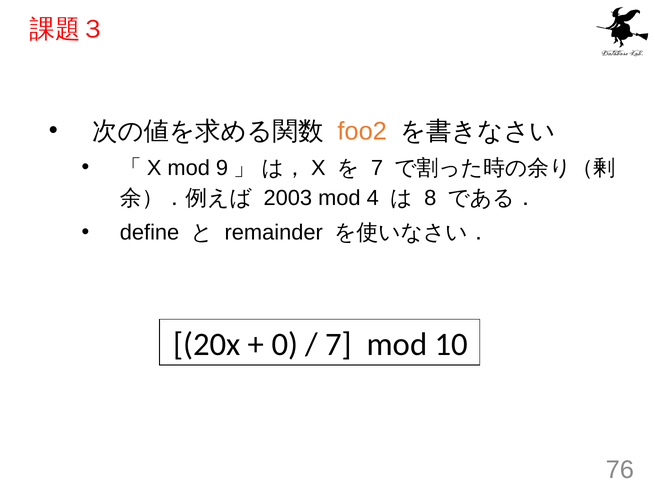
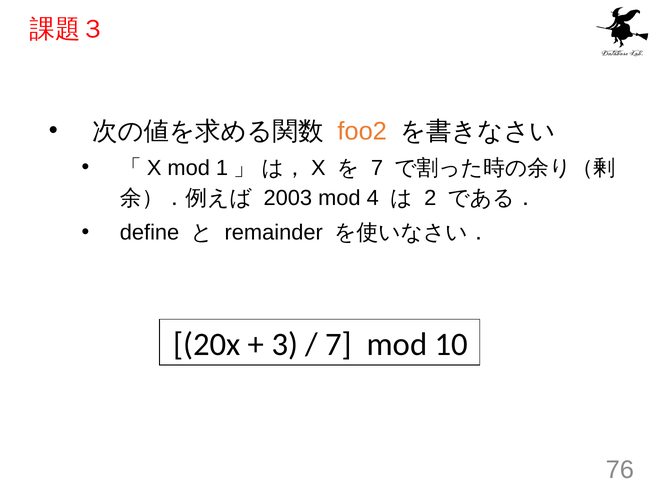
9: 9 -> 1 (222, 168)
8: 8 -> 2 (430, 198)
0: 0 -> 3 (285, 345)
